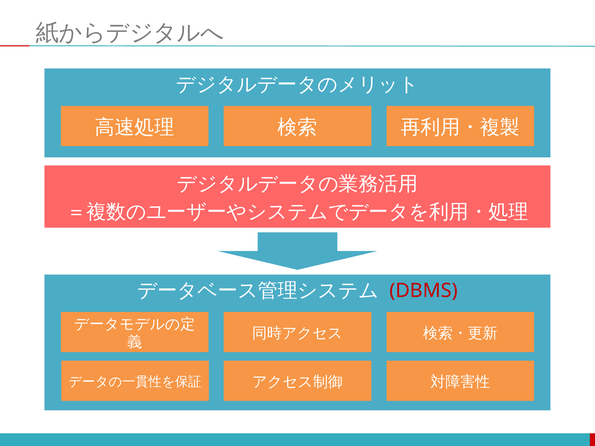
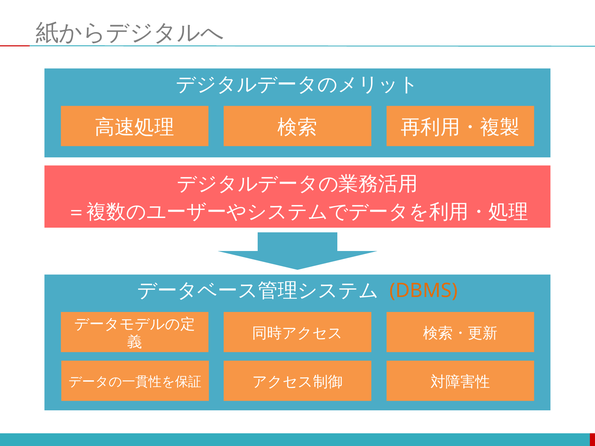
DBMS colour: red -> orange (424, 291)
